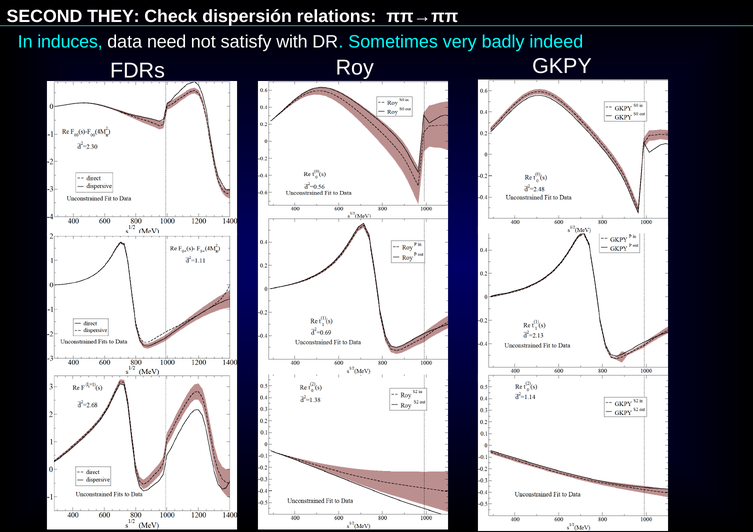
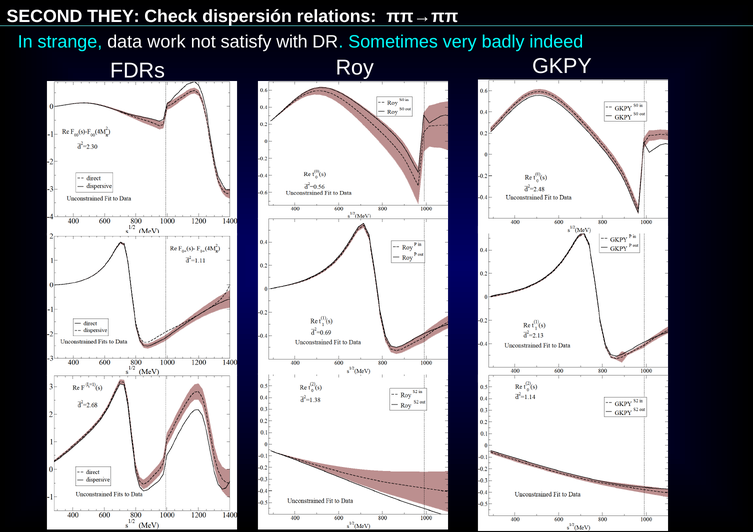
induces: induces -> strange (70, 42)
need: need -> work (166, 42)
